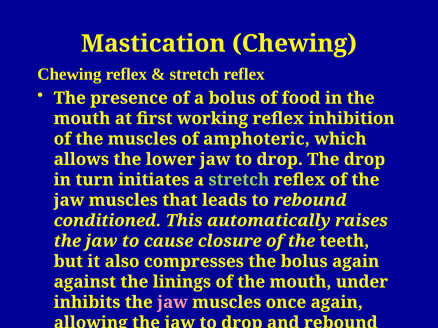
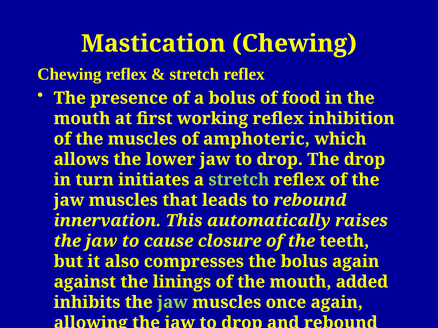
conditioned: conditioned -> innervation (108, 221)
under: under -> added (362, 282)
jaw colour: pink -> light green (172, 303)
